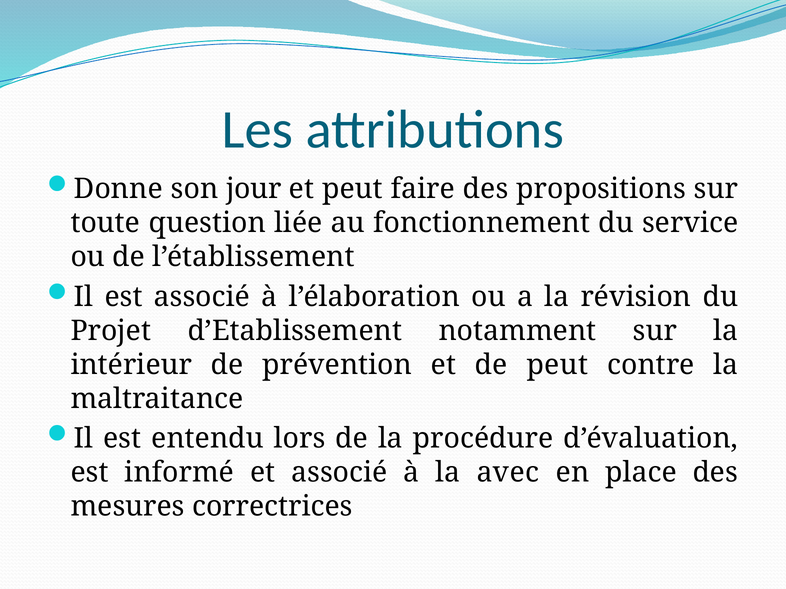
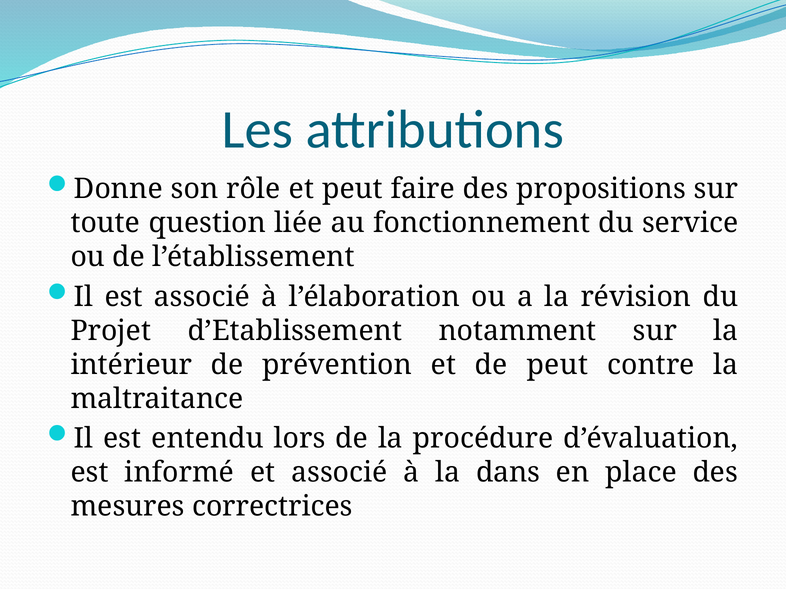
jour: jour -> rôle (254, 189)
avec: avec -> dans (508, 473)
